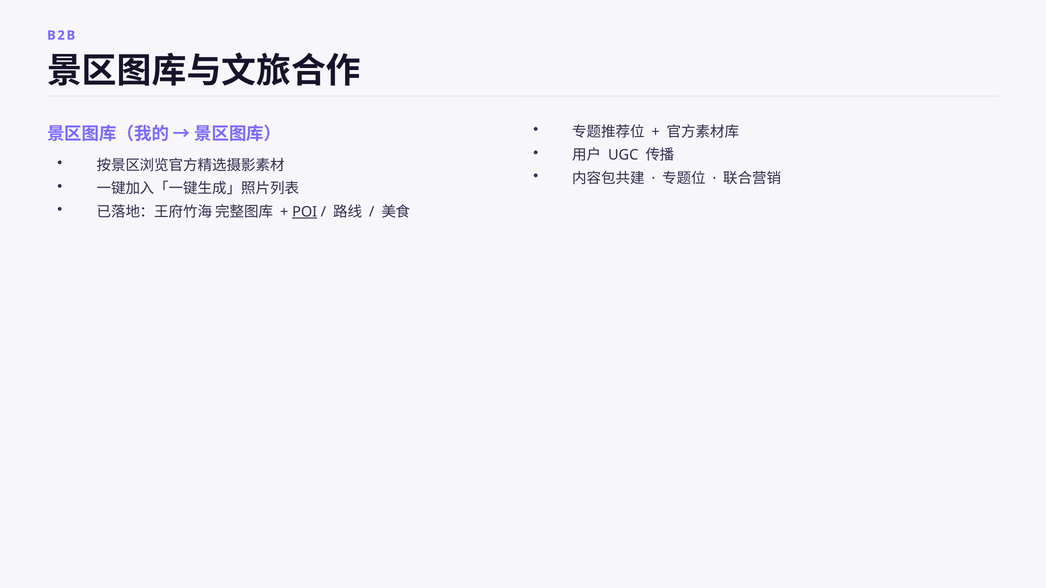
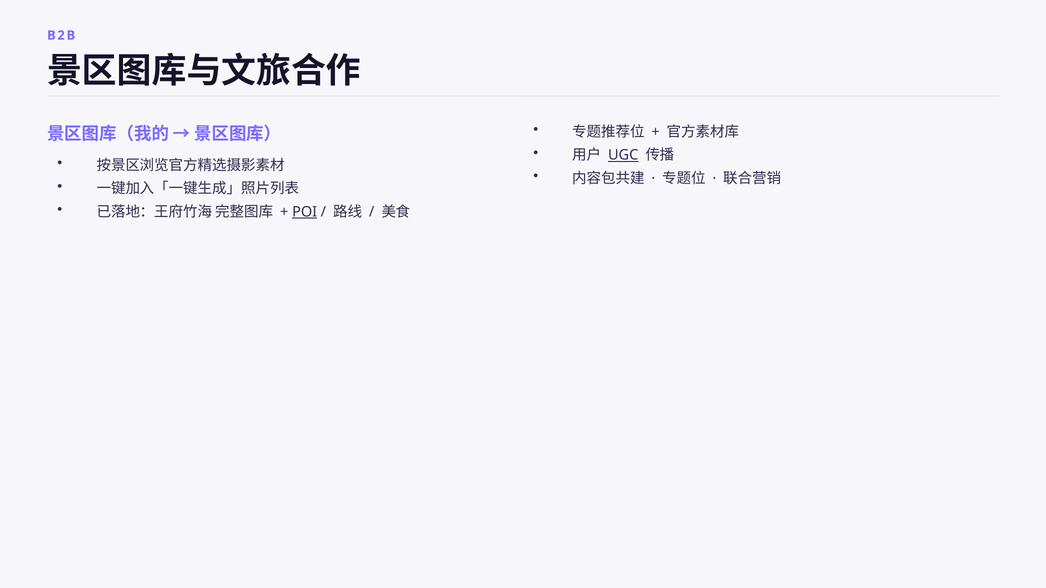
UGC underline: none -> present (623, 155)
